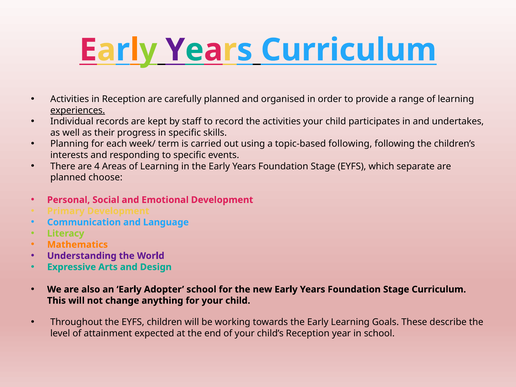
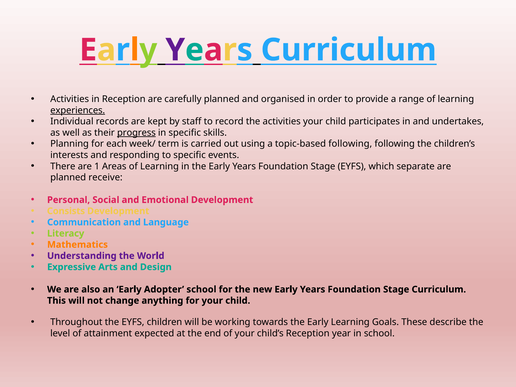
progress underline: none -> present (136, 133)
4: 4 -> 1 (97, 166)
choose: choose -> receive (106, 177)
Primary: Primary -> Consists (66, 211)
